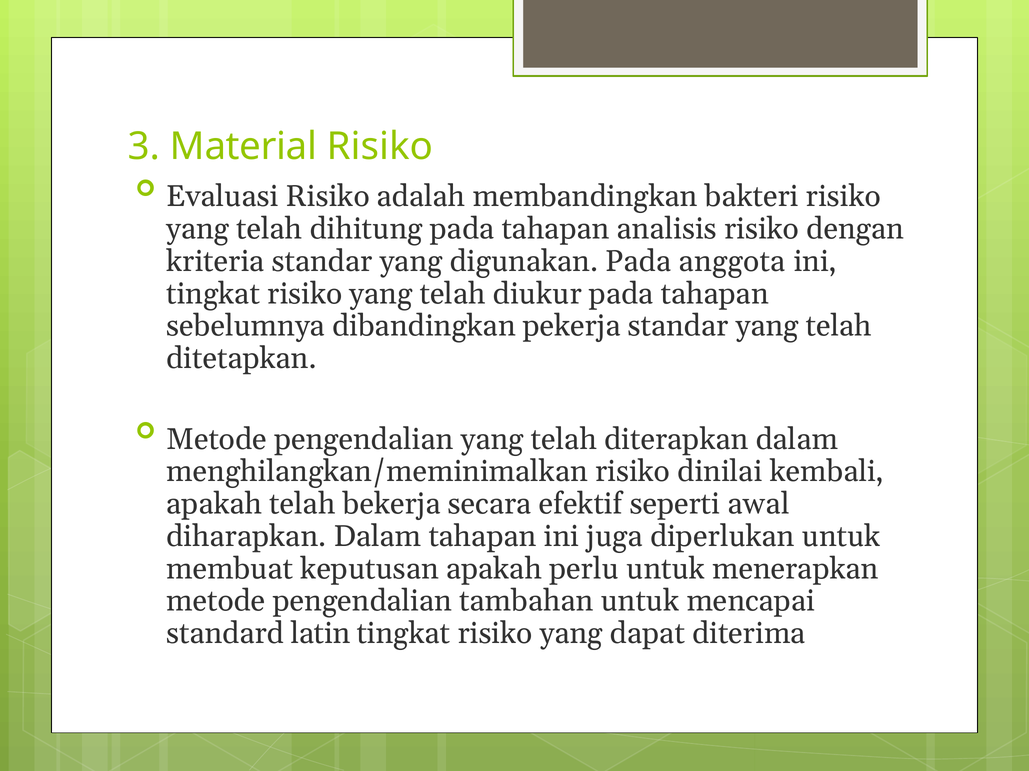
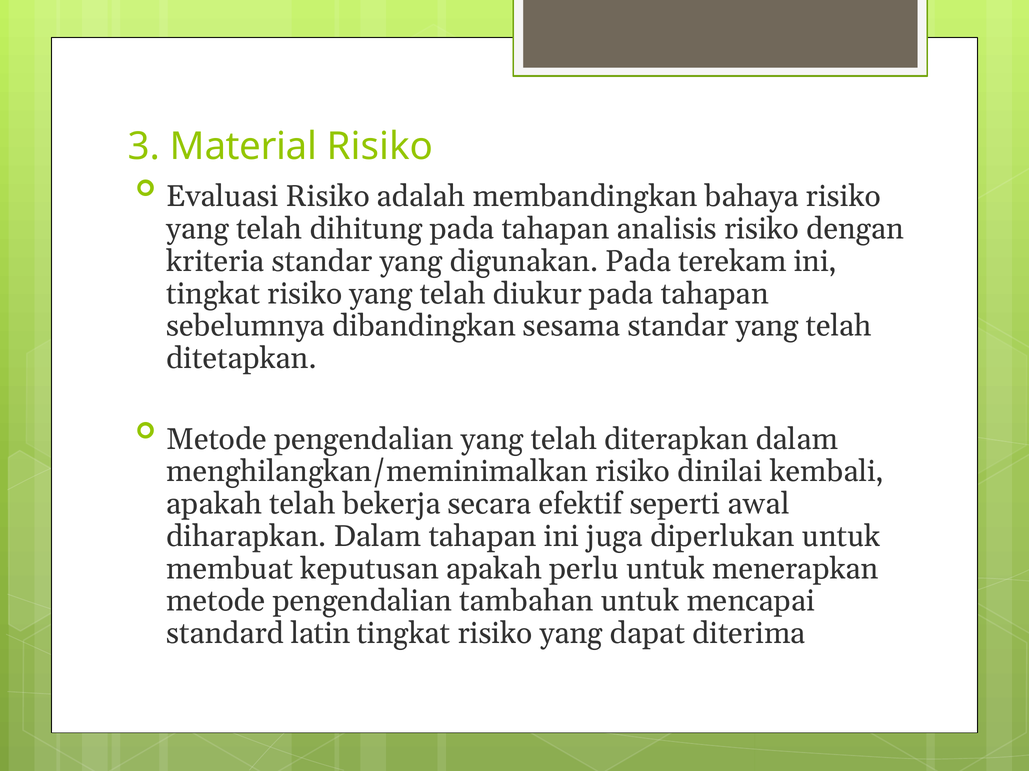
bakteri: bakteri -> bahaya (752, 197)
anggota: anggota -> terekam (732, 262)
pekerja: pekerja -> sesama (572, 326)
